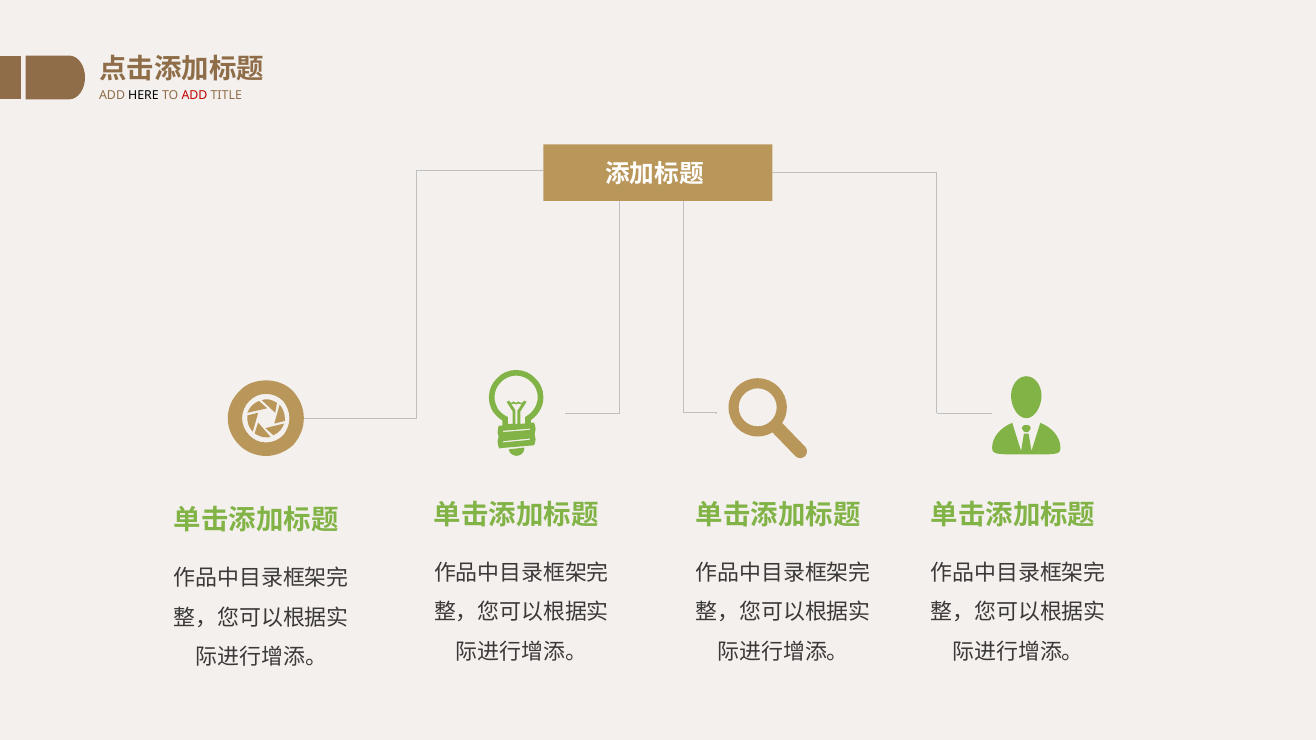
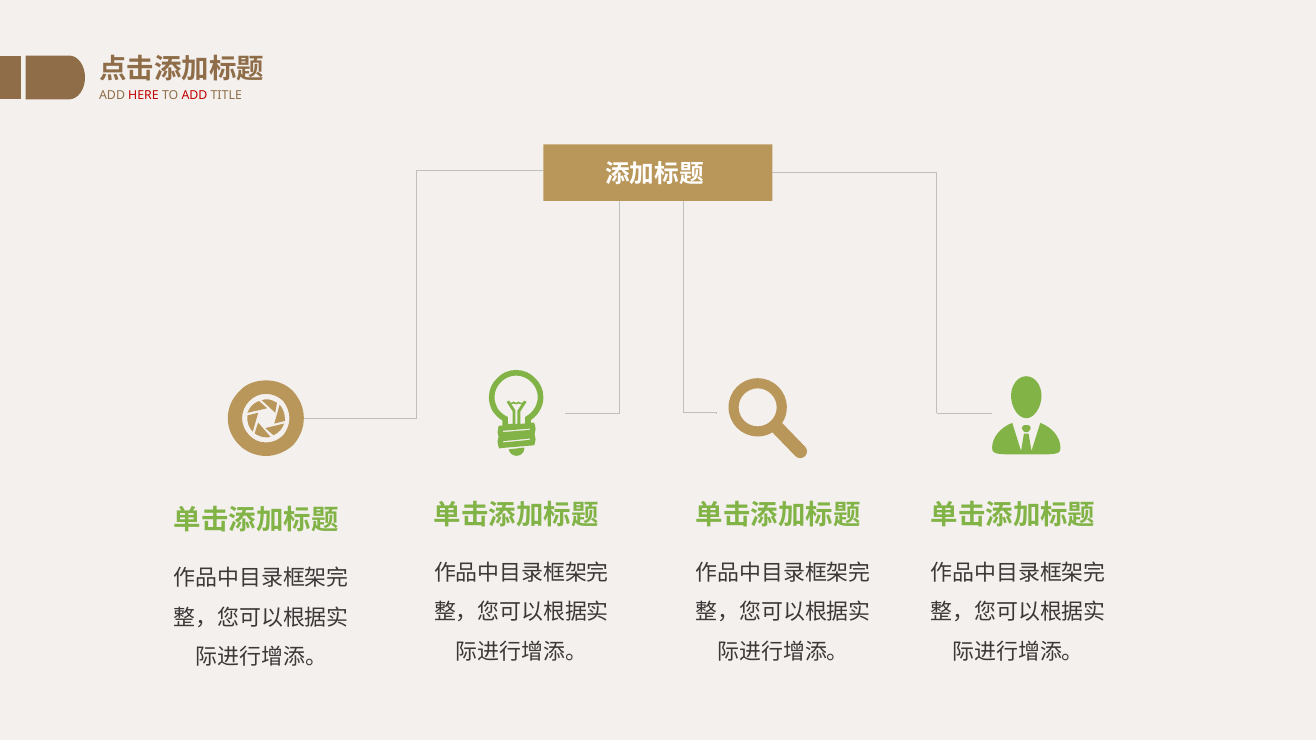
HERE colour: black -> red (144, 96)
